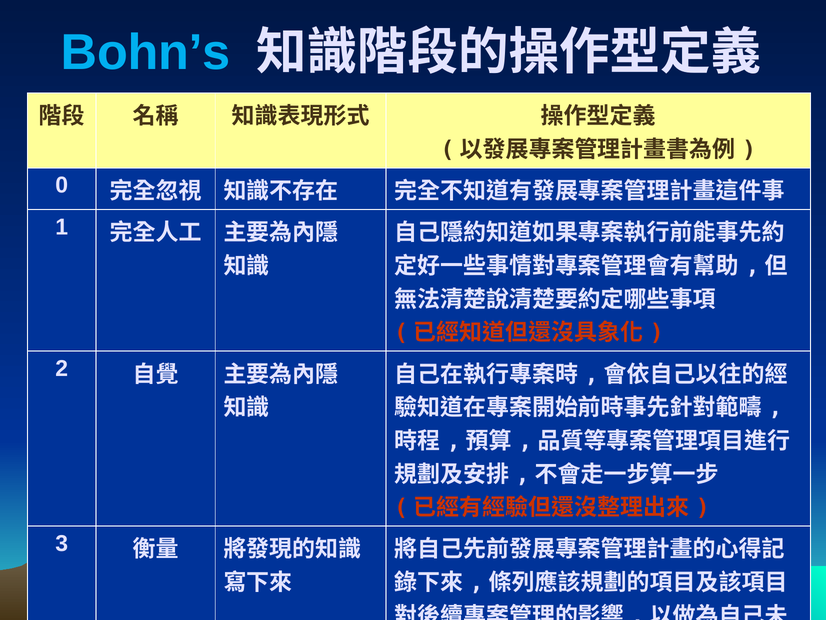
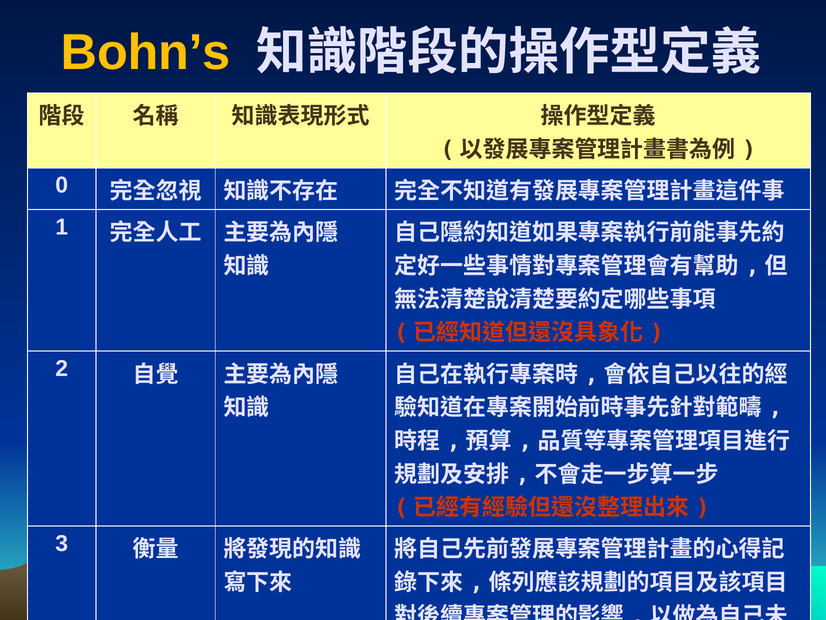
Bohn’s colour: light blue -> yellow (146, 53)
